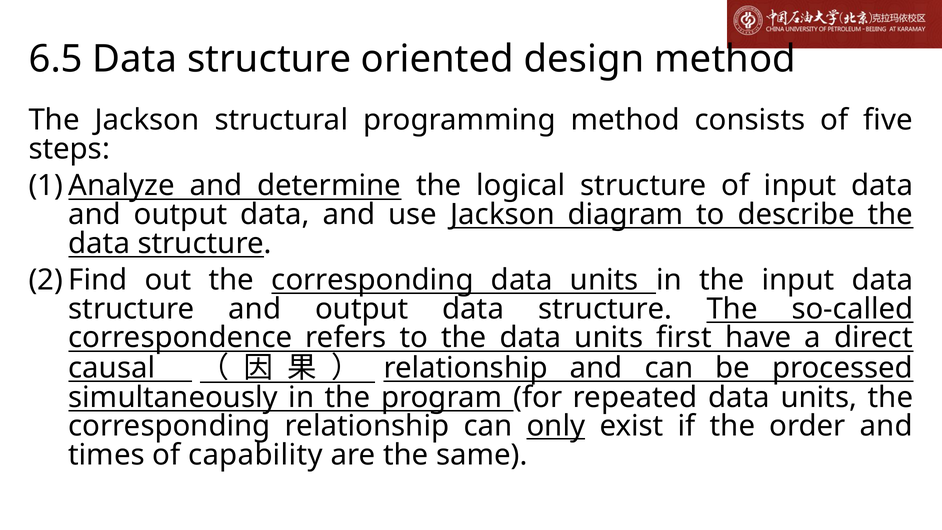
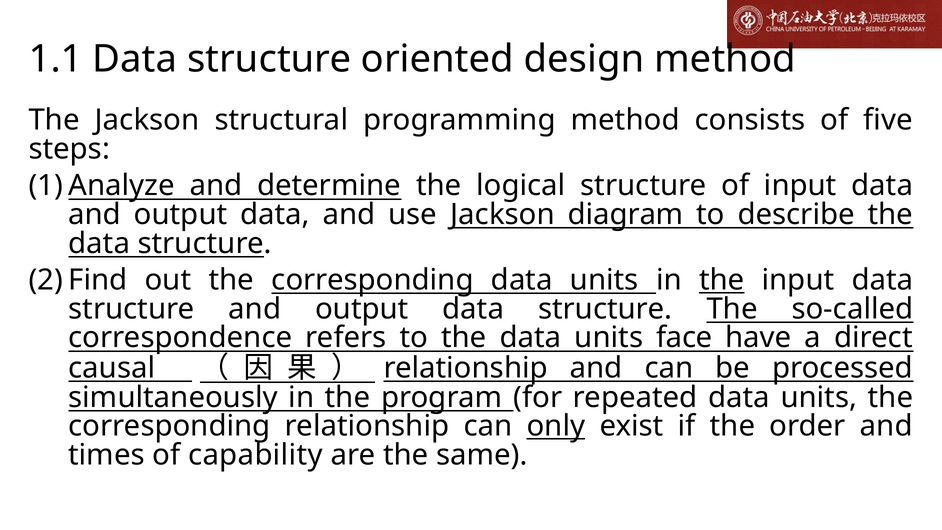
6.5: 6.5 -> 1.1 (56, 59)
the underline: none -> present (722, 280)
first: first -> face (684, 338)
